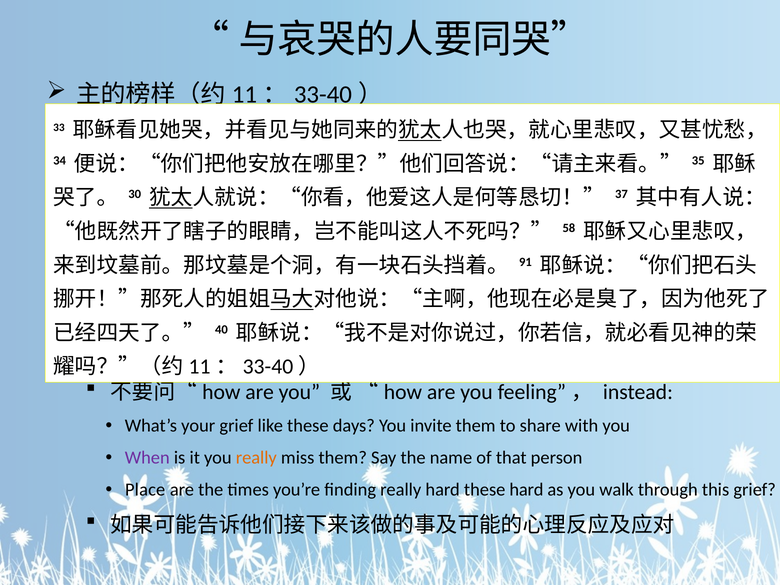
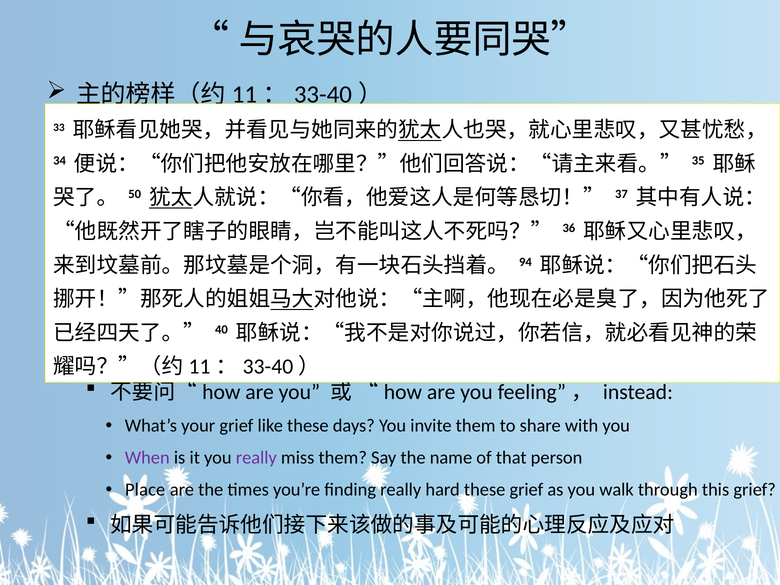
30: 30 -> 50 (135, 194)
58: 58 -> 36 (569, 228)
91: 91 -> 94 (525, 262)
really colour: orange -> purple (256, 458)
these hard: hard -> grief (526, 490)
